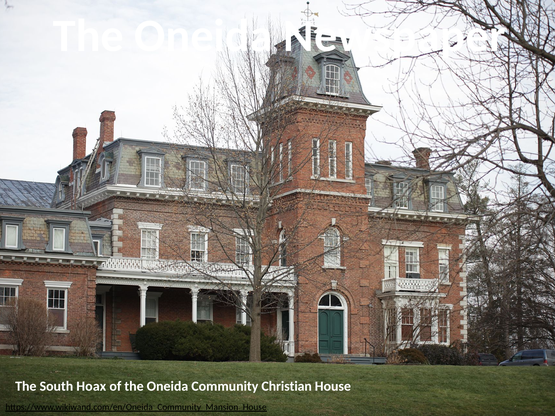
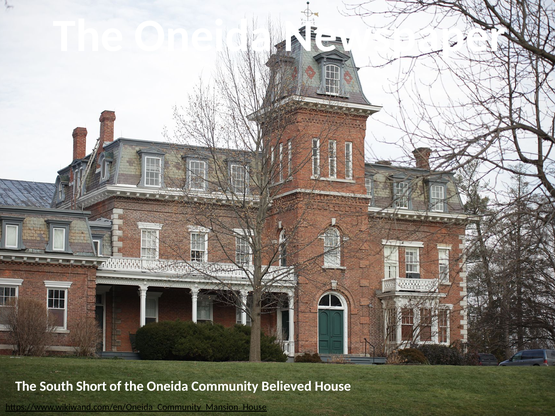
Hoax: Hoax -> Short (91, 387)
Christian: Christian -> Believed (287, 387)
